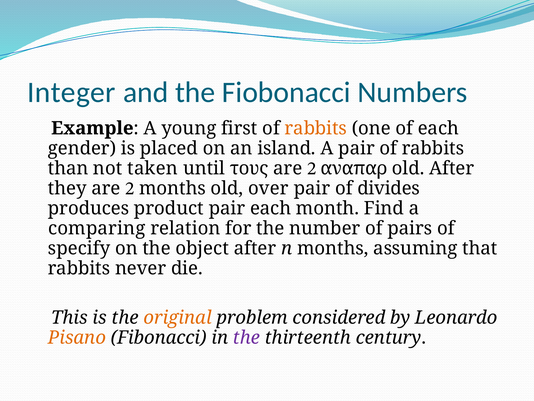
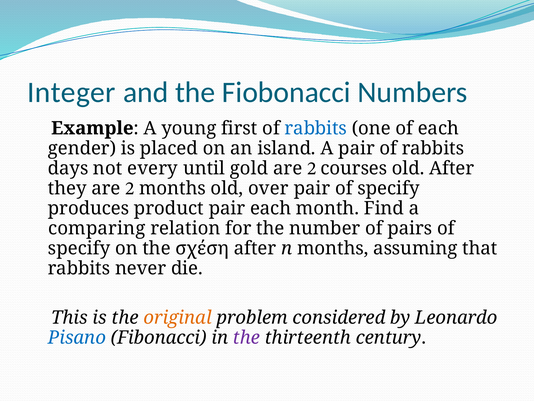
rabbits colour: orange -> blue (316, 128)
than: than -> days (68, 168)
taken: taken -> every (153, 168)
τους: τους -> gold (249, 168)
αναπαρ: αναπαρ -> courses (354, 168)
divides: divides -> specify (389, 188)
object: object -> σχέση (202, 248)
Pisano colour: orange -> blue (77, 337)
